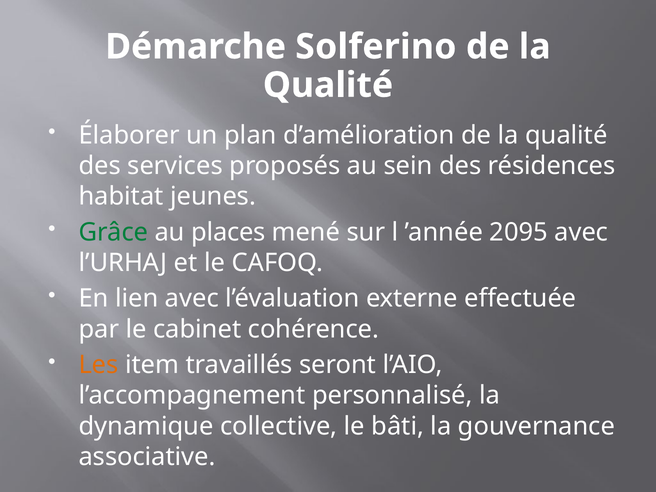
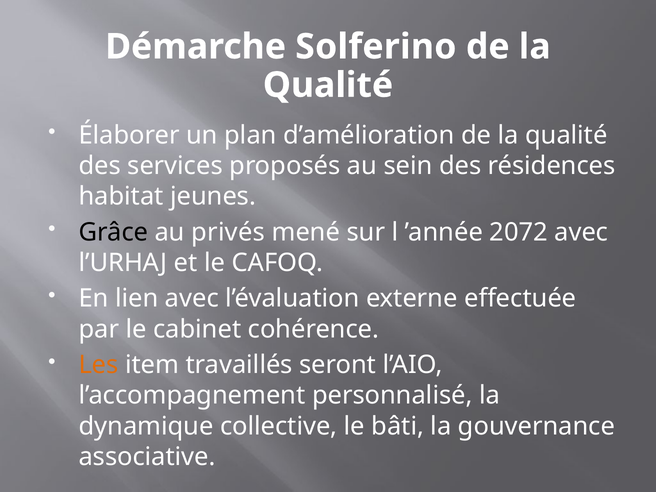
Grâce colour: green -> black (113, 232)
places: places -> privés (228, 232)
2095: 2095 -> 2072 (519, 232)
